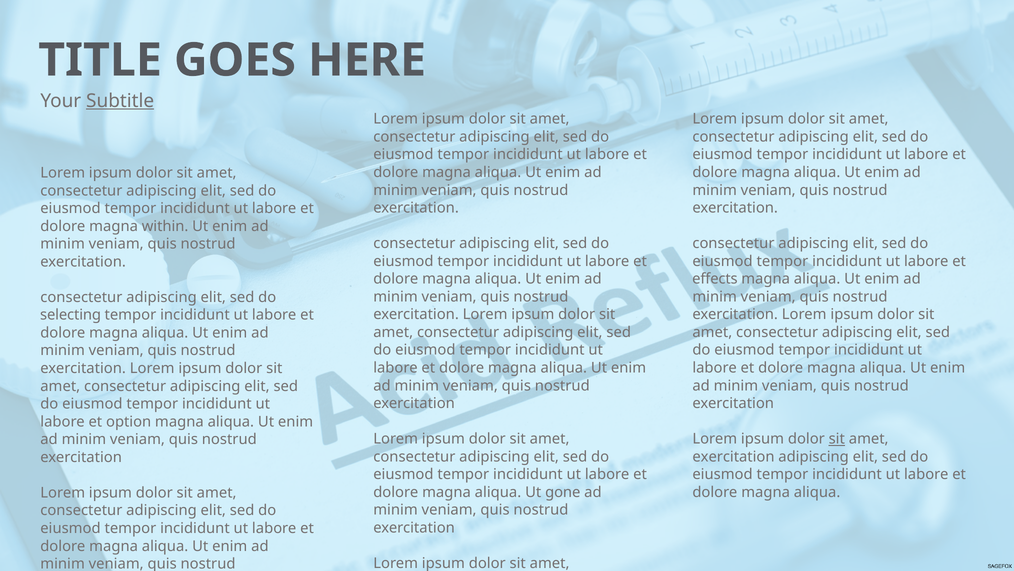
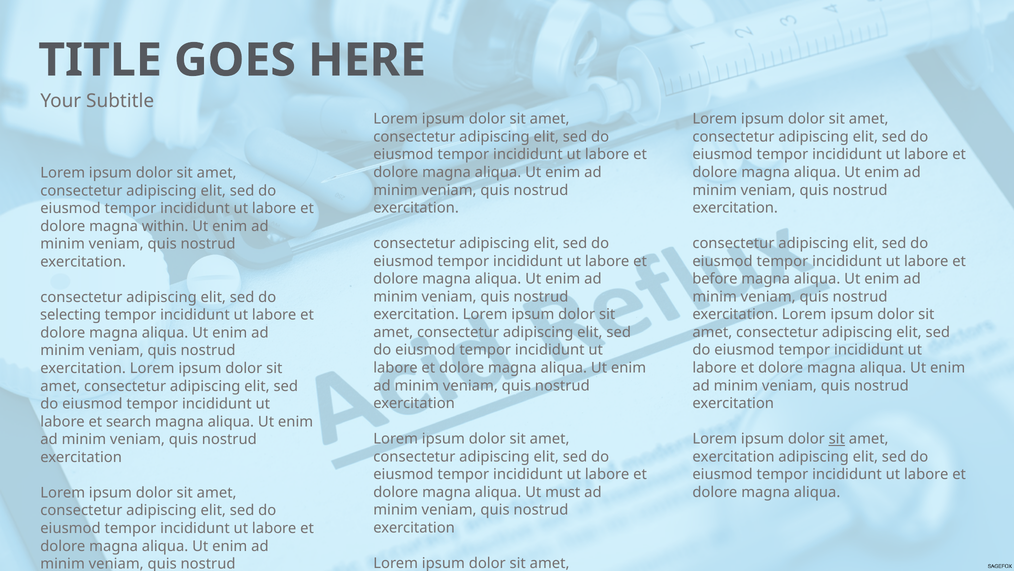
Subtitle underline: present -> none (120, 101)
effects: effects -> before (715, 279)
option: option -> search (129, 421)
gone: gone -> must (563, 492)
